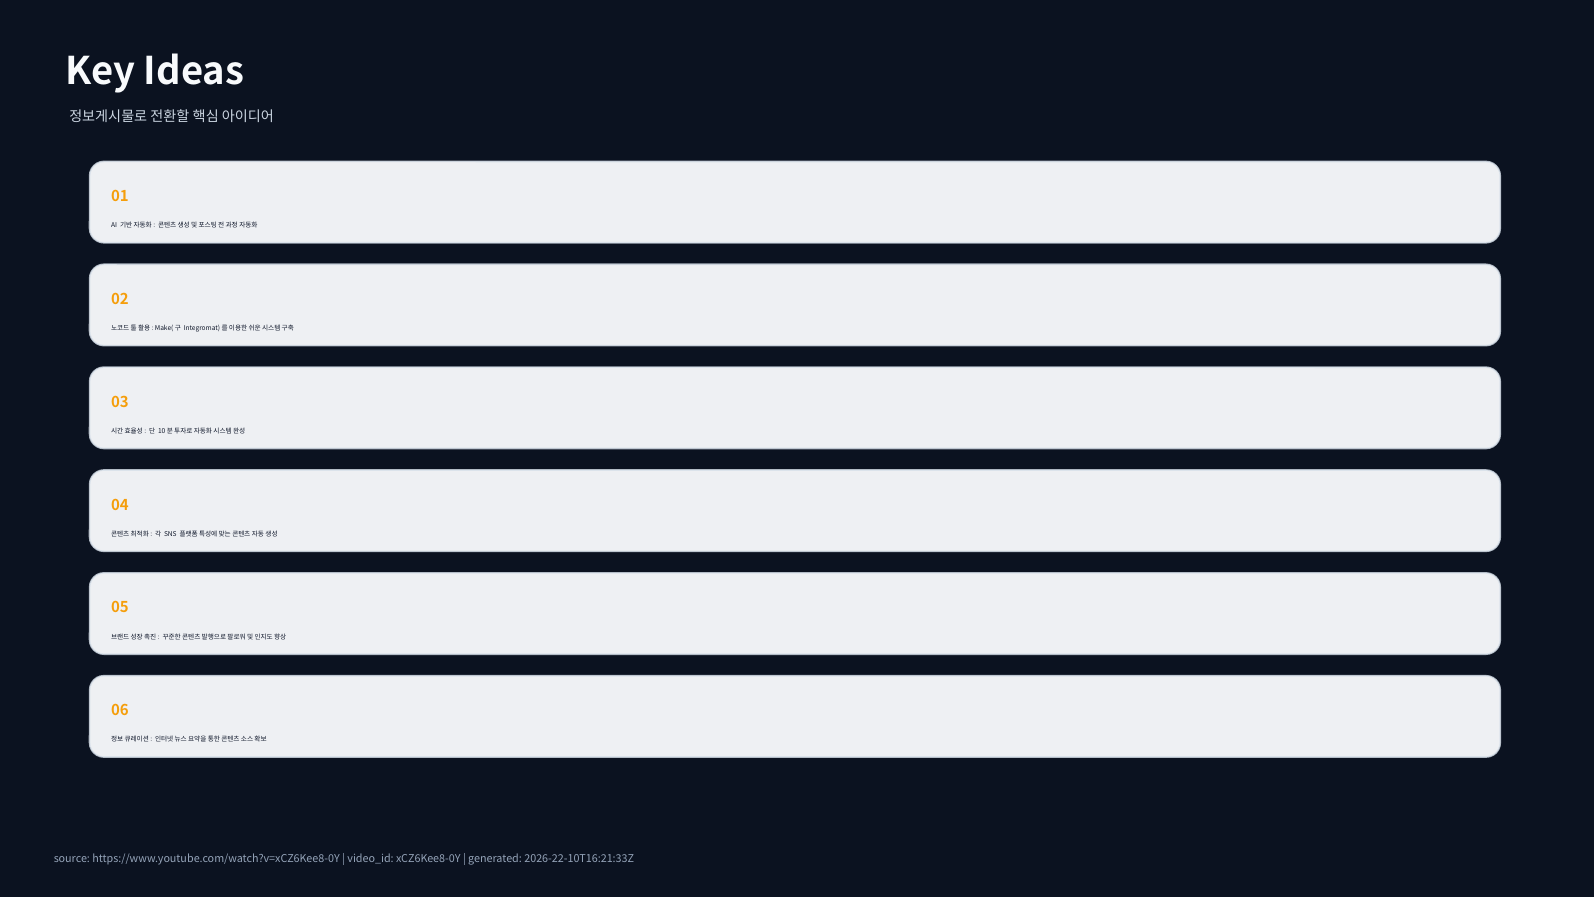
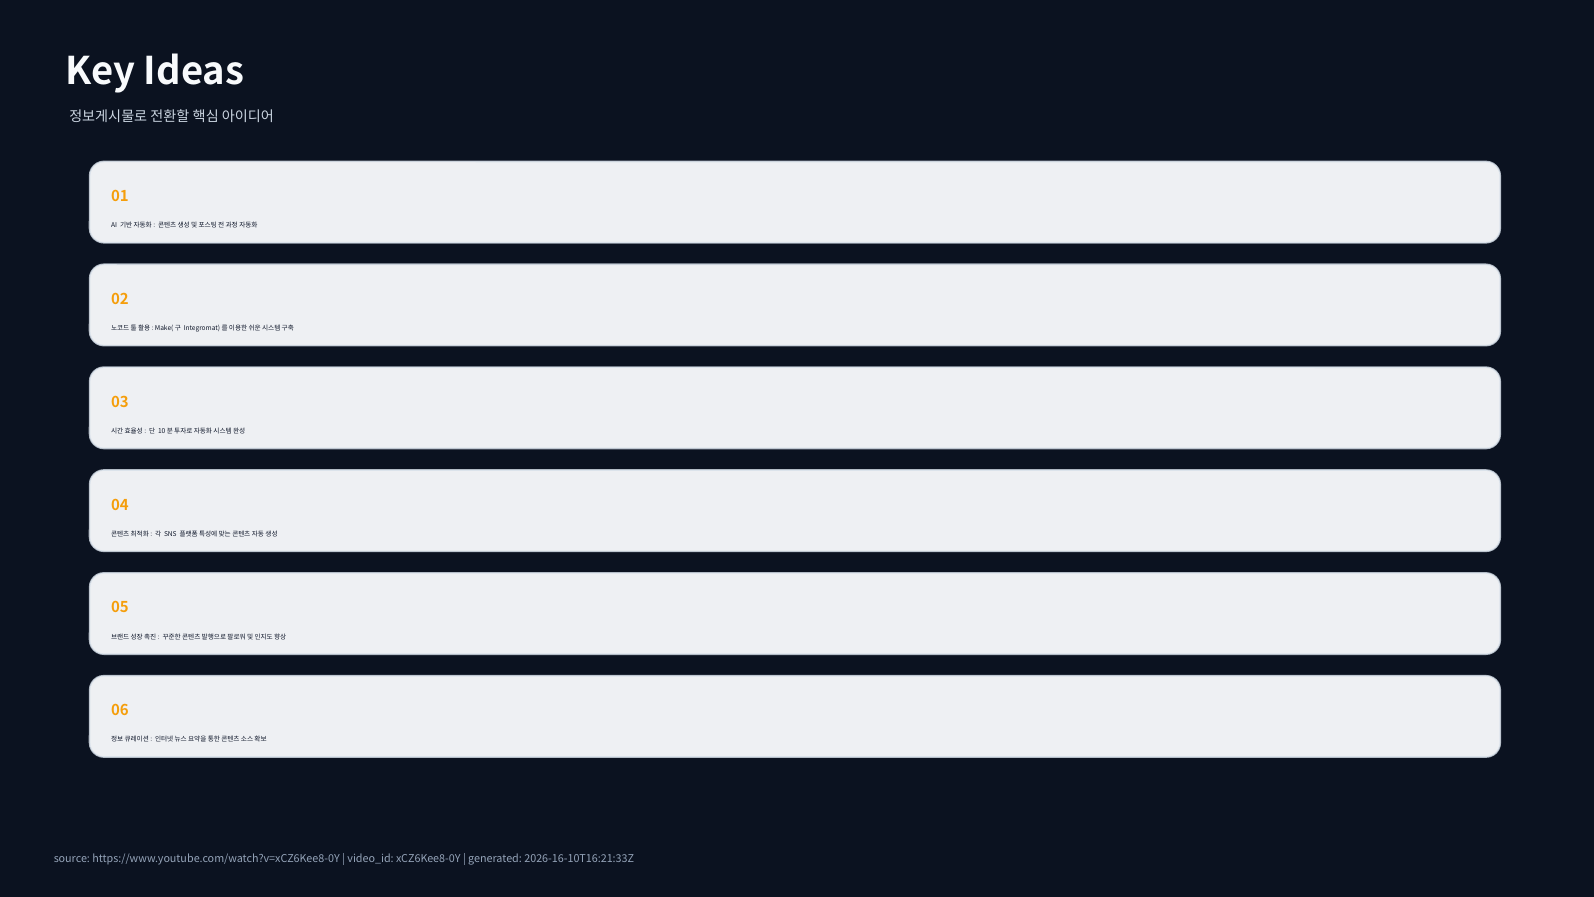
2026-22-10T16:21:33Z: 2026-22-10T16:21:33Z -> 2026-16-10T16:21:33Z (579, 859)
